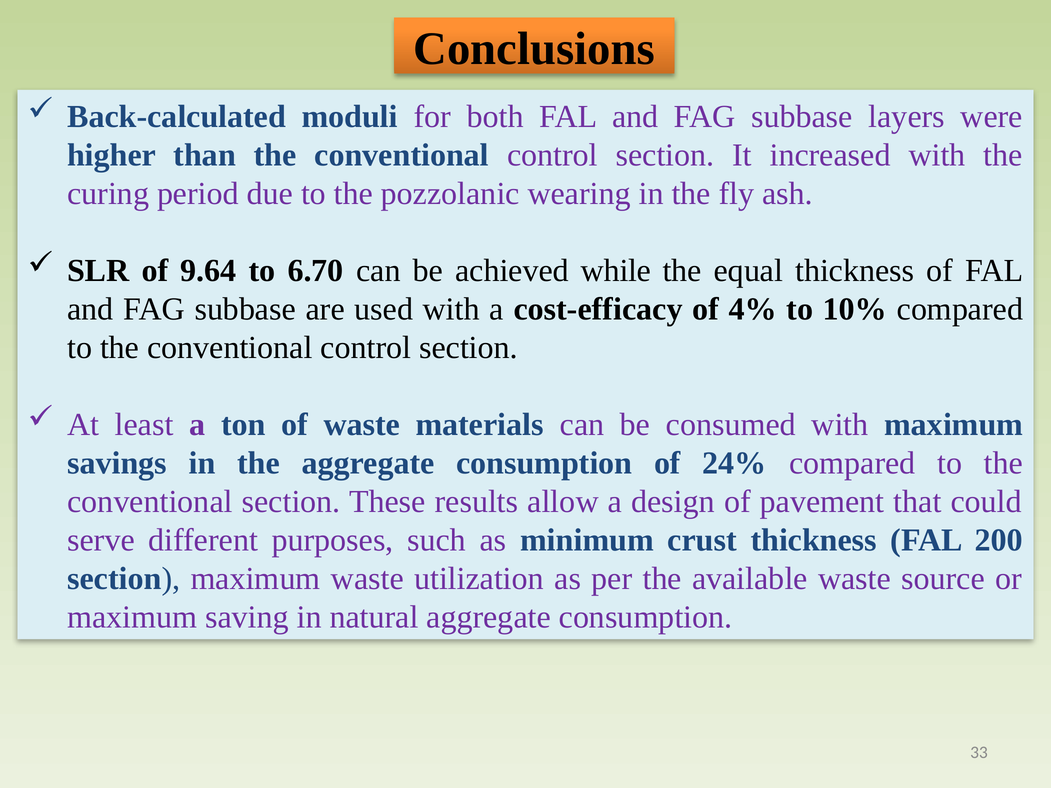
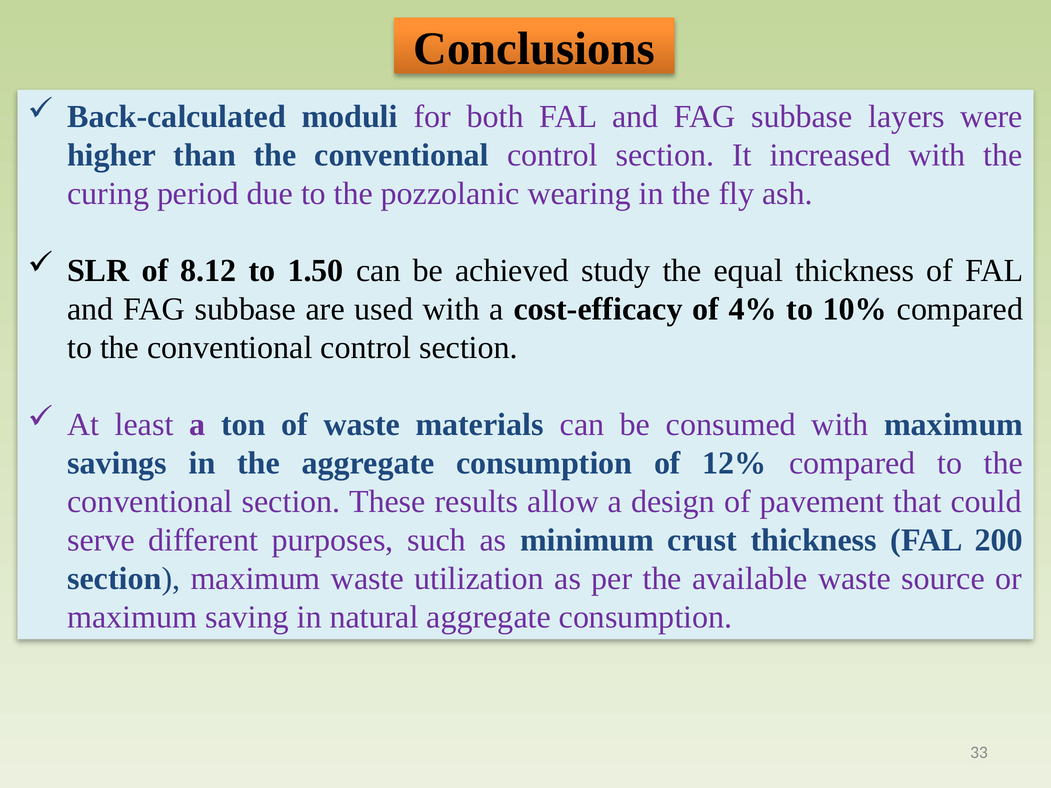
9.64: 9.64 -> 8.12 (208, 271)
6.70: 6.70 -> 1.50 (316, 271)
while: while -> study (616, 271)
24%: 24% -> 12% (735, 463)
